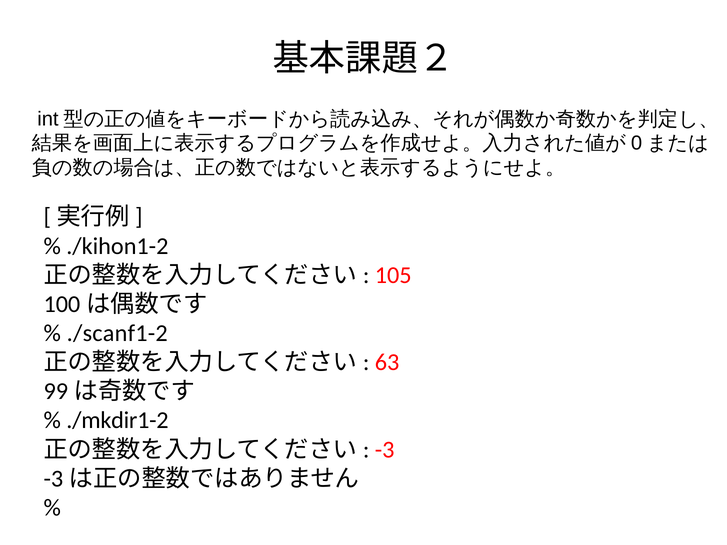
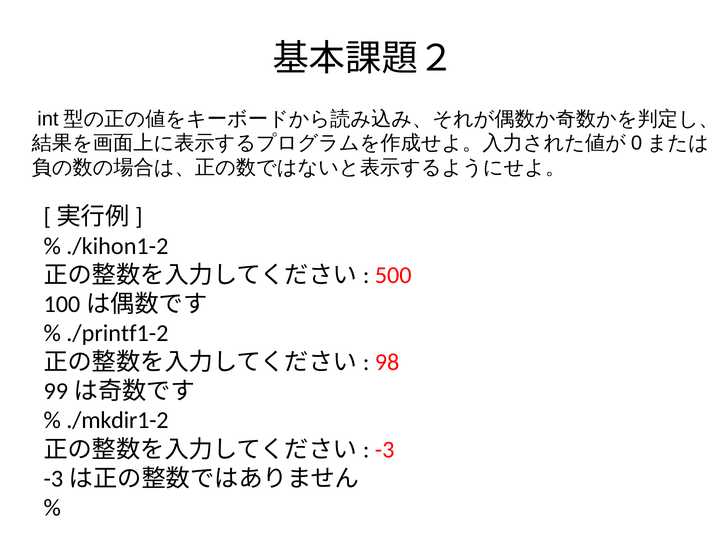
105: 105 -> 500 (393, 275)
./scanf1-2: ./scanf1-2 -> ./printf1-2 (117, 333)
63: 63 -> 98 (387, 362)
